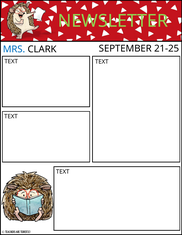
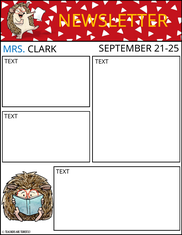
NEWSLETTER colour: light green -> yellow (113, 21)
